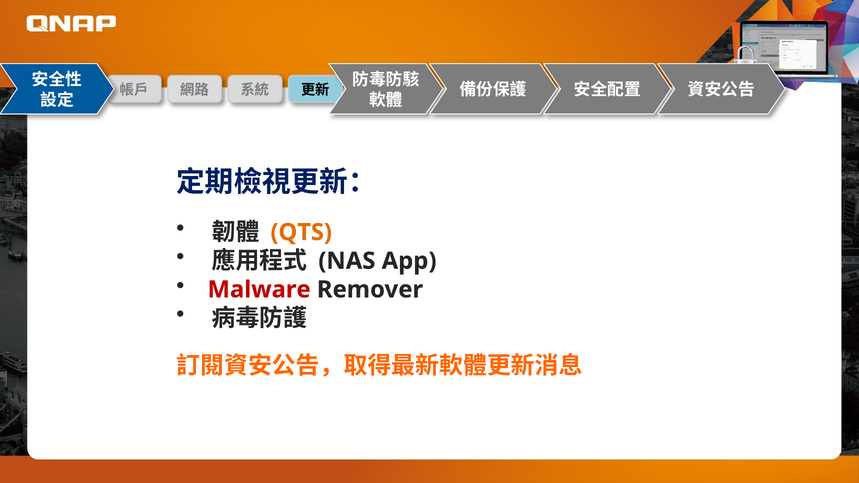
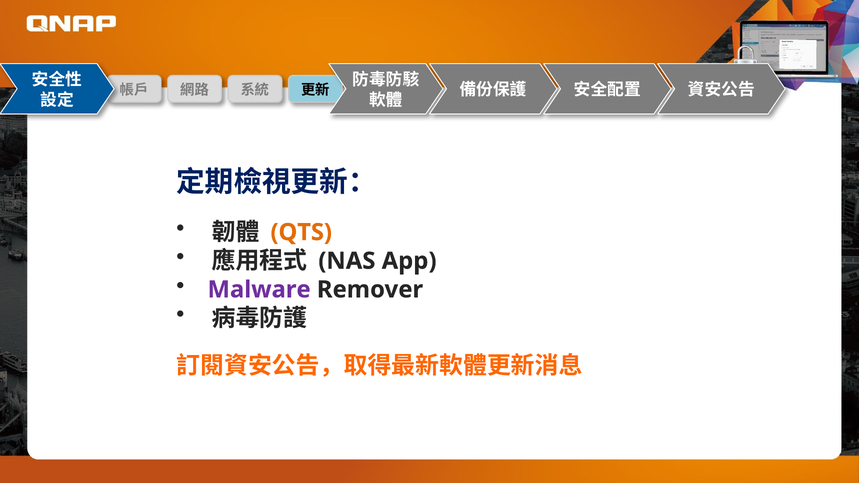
Malware colour: red -> purple (259, 290)
